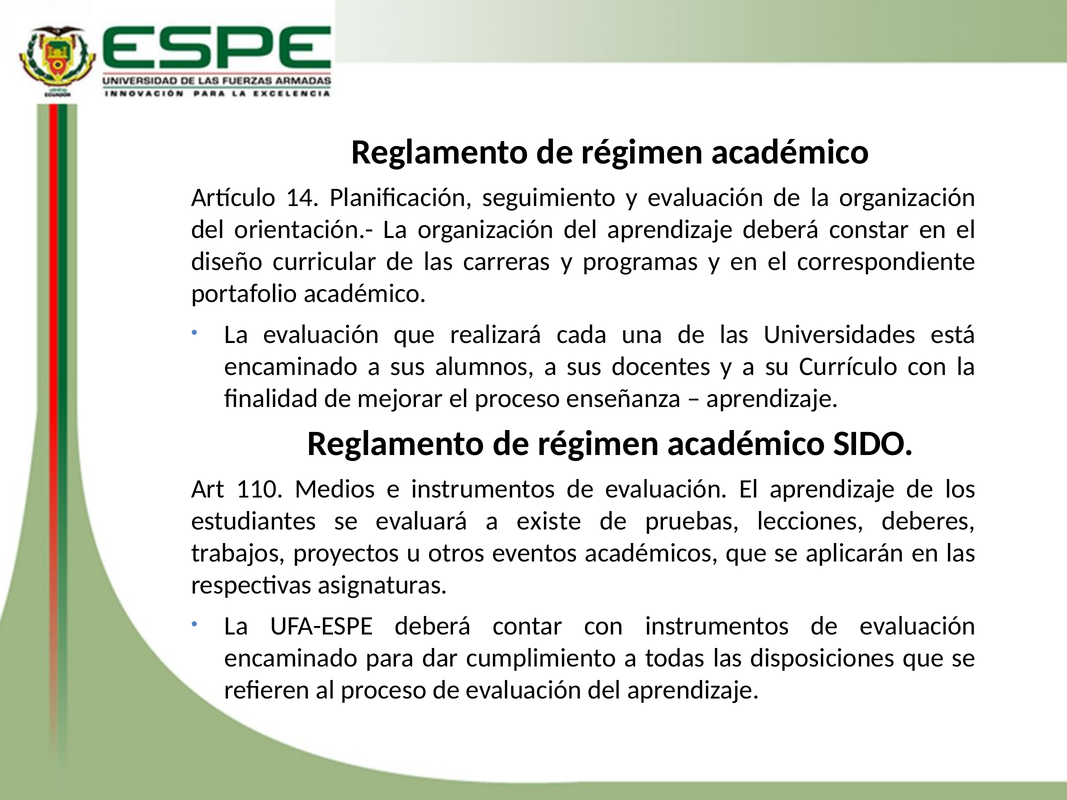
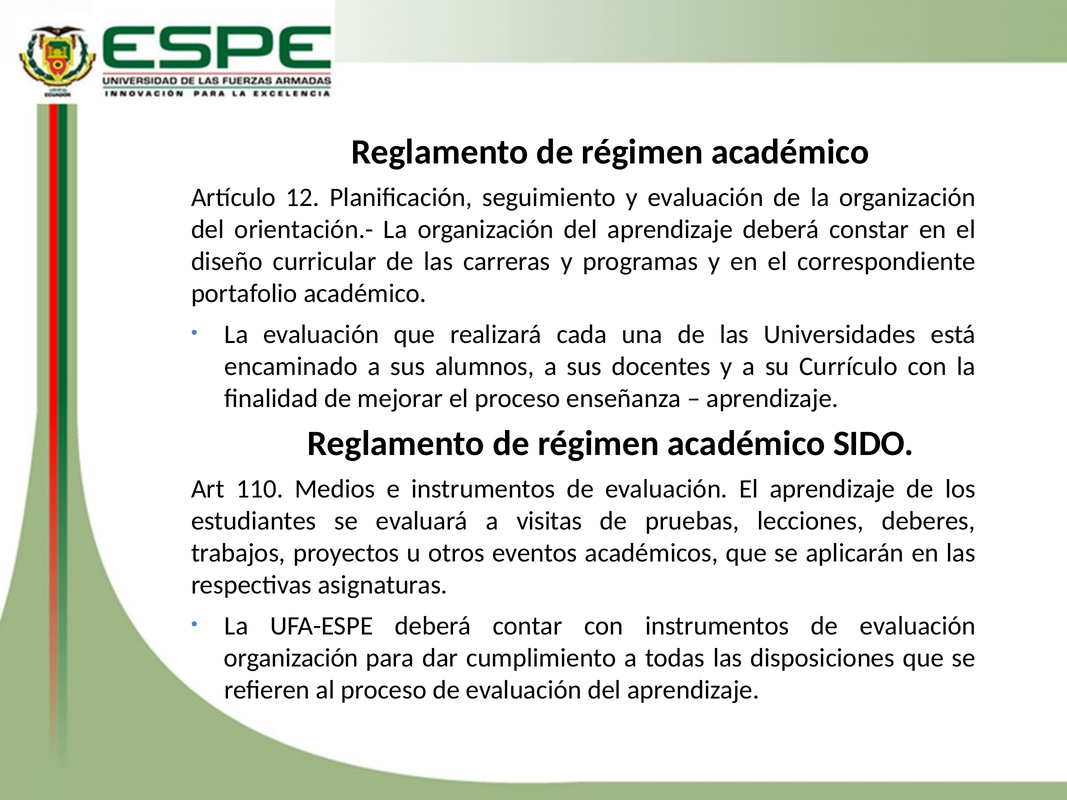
14: 14 -> 12 (303, 197)
existe: existe -> visitas (549, 521)
encaminado: encaminado -> organización (291, 658)
